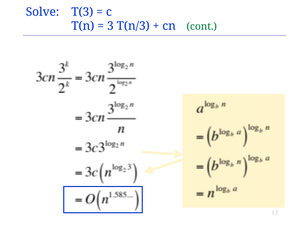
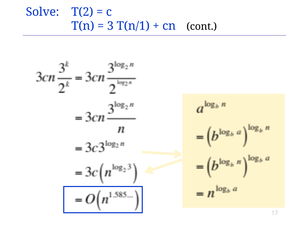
T(3: T(3 -> T(2 (82, 12)
T(n/3: T(n/3 -> T(n/1 (133, 26)
cont colour: green -> black (202, 27)
